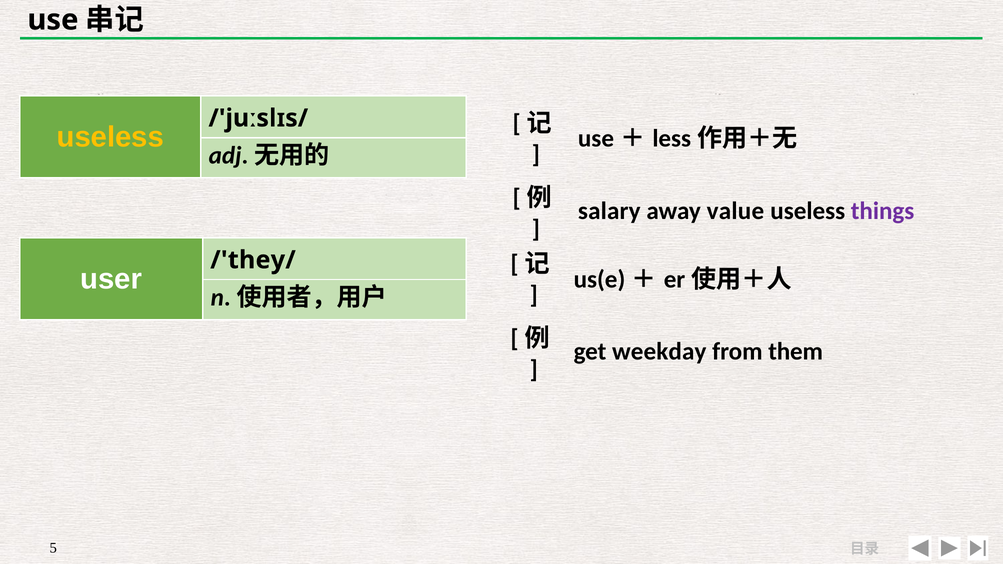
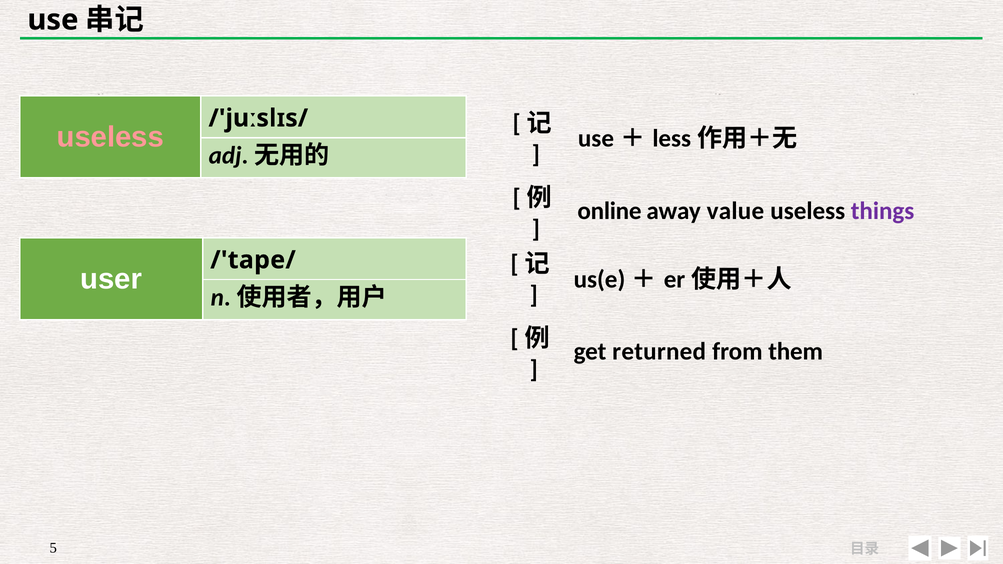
useless colour: yellow -> pink (110, 137)
salary: salary -> online (609, 211)
/'they/: /'they/ -> /'tape/ (253, 260)
weekday: weekday -> returned (659, 351)
